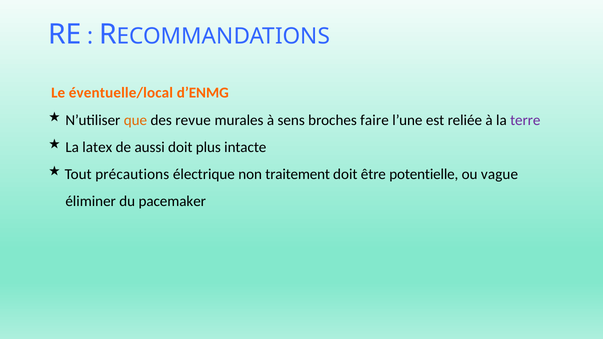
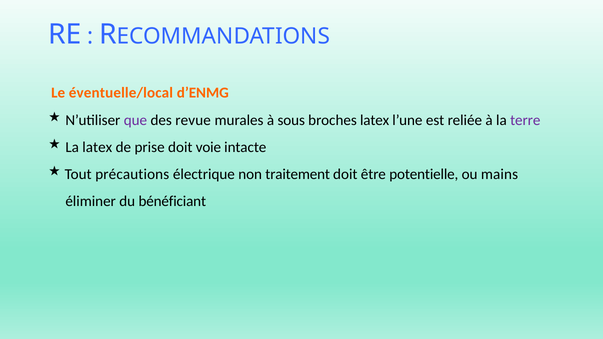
que colour: orange -> purple (135, 120)
sens: sens -> sous (291, 120)
broches faire: faire -> latex (375, 120)
aussi: aussi -> prise (150, 147)
plus: plus -> voie (208, 147)
vague: vague -> mains (499, 174)
pacemaker: pacemaker -> bénéficiant (172, 202)
